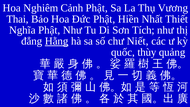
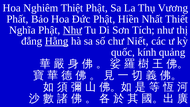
Cảnh: Cảnh -> Thiệt (72, 8)
Thai: Thai -> Phất (17, 19)
Như underline: none -> present (72, 30)
thùy: thùy -> kính (147, 52)
